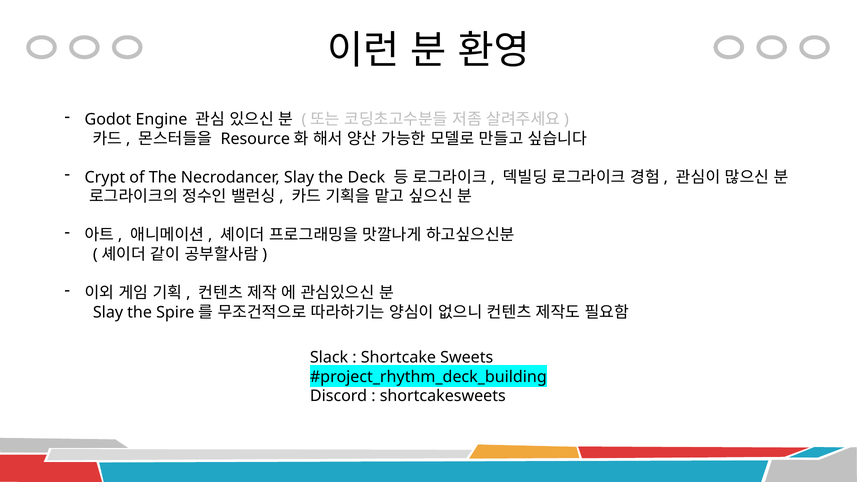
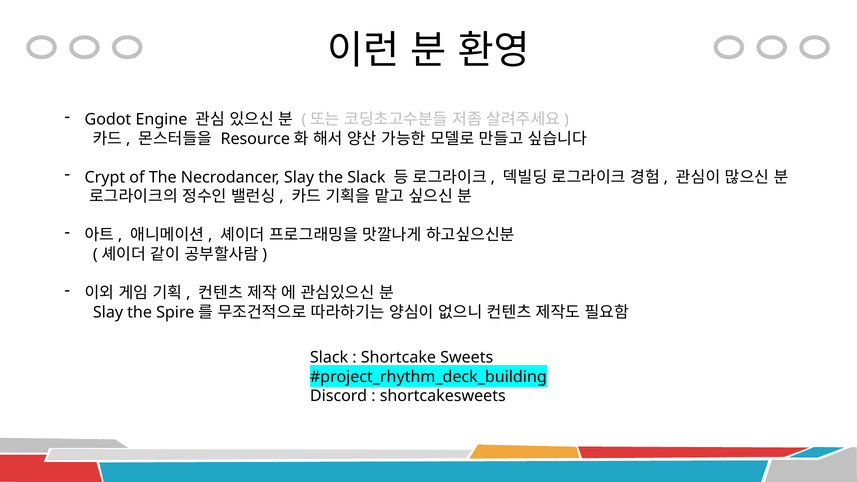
the Deck: Deck -> Slack (366, 177)
